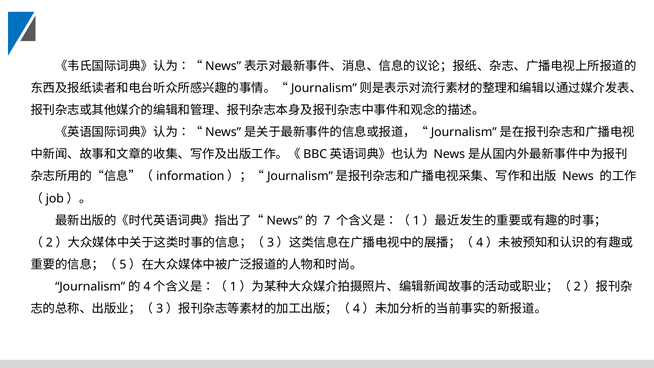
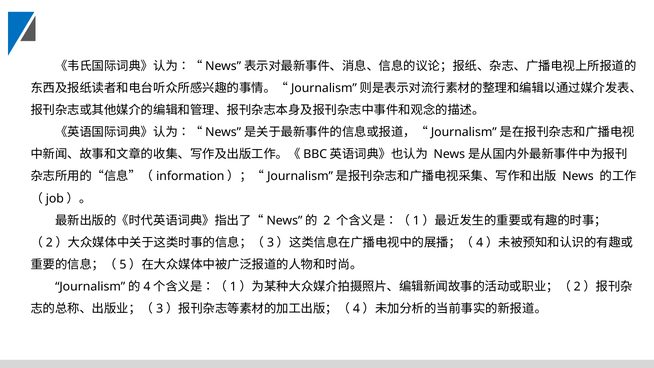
7: 7 -> 2 (327, 221)
